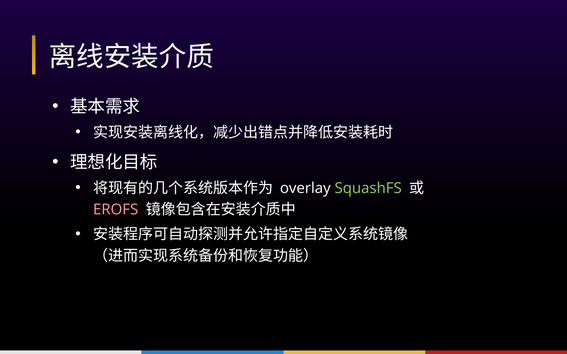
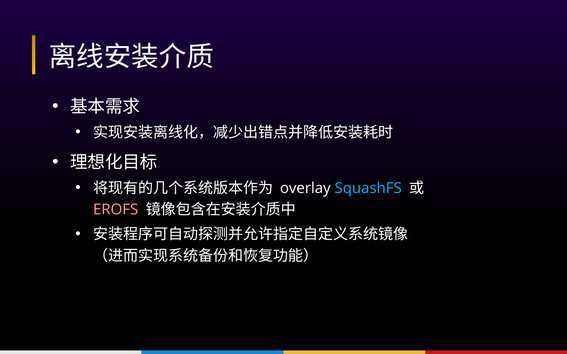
SquashFS colour: light green -> light blue (368, 188)
